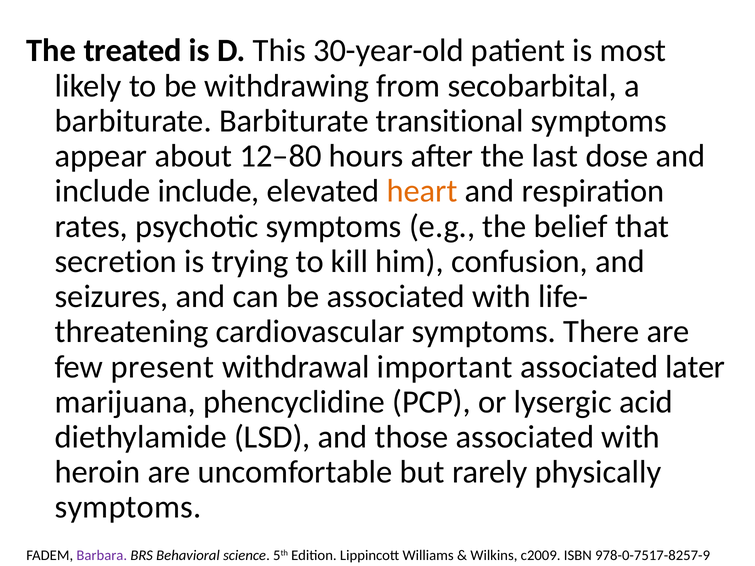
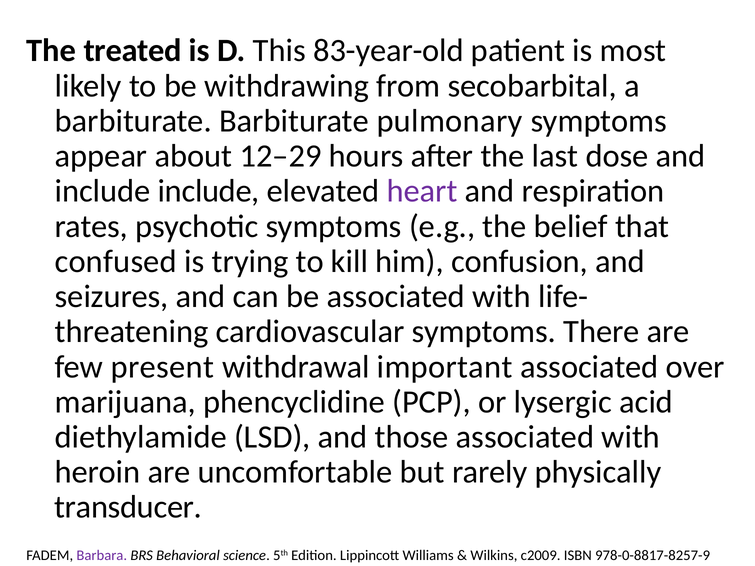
30-year-old: 30-year-old -> 83-year-old (388, 51)
transitional: transitional -> pulmonary (450, 121)
12–80: 12–80 -> 12–29 (281, 156)
heart colour: orange -> purple (422, 191)
secretion: secretion -> confused (116, 262)
later: later -> over (695, 367)
symptoms: symptoms -> transducer (128, 507)
978-0-7517-8257-9: 978-0-7517-8257-9 -> 978-0-8817-8257-9 (653, 556)
